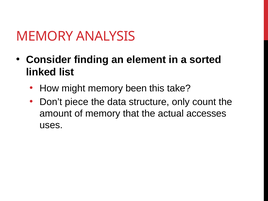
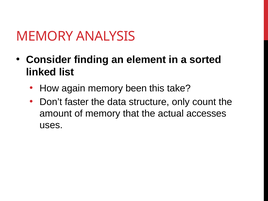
might: might -> again (73, 88)
piece: piece -> faster (77, 102)
